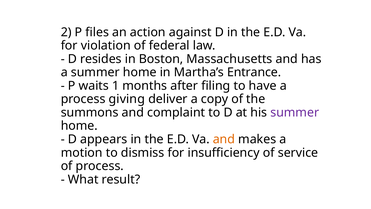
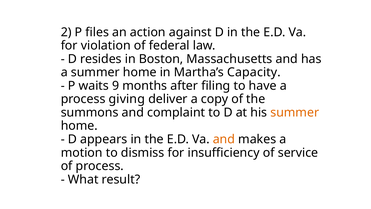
Entrance: Entrance -> Capacity (254, 72)
1: 1 -> 9 (116, 86)
summer colour: purple -> orange (295, 112)
